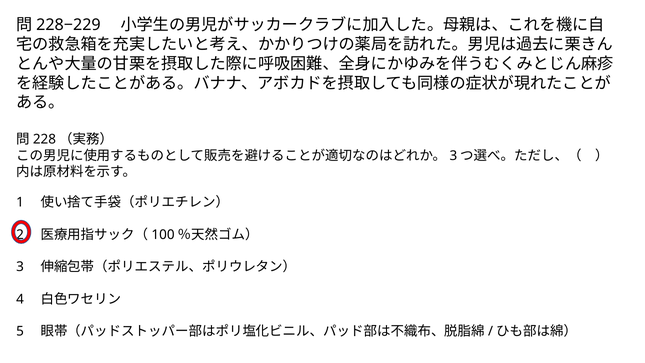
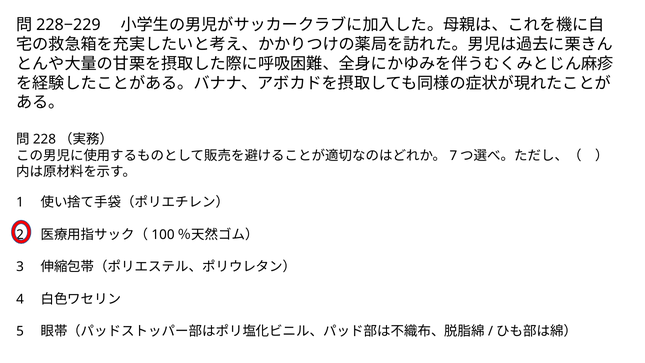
3: 3 -> 7 (453, 156)
